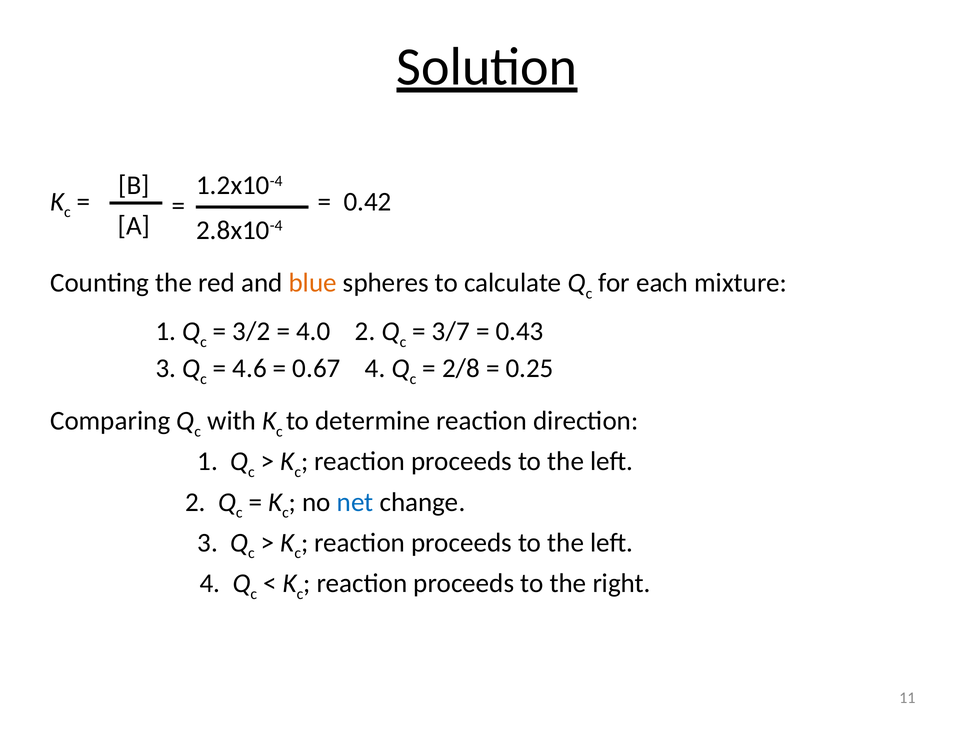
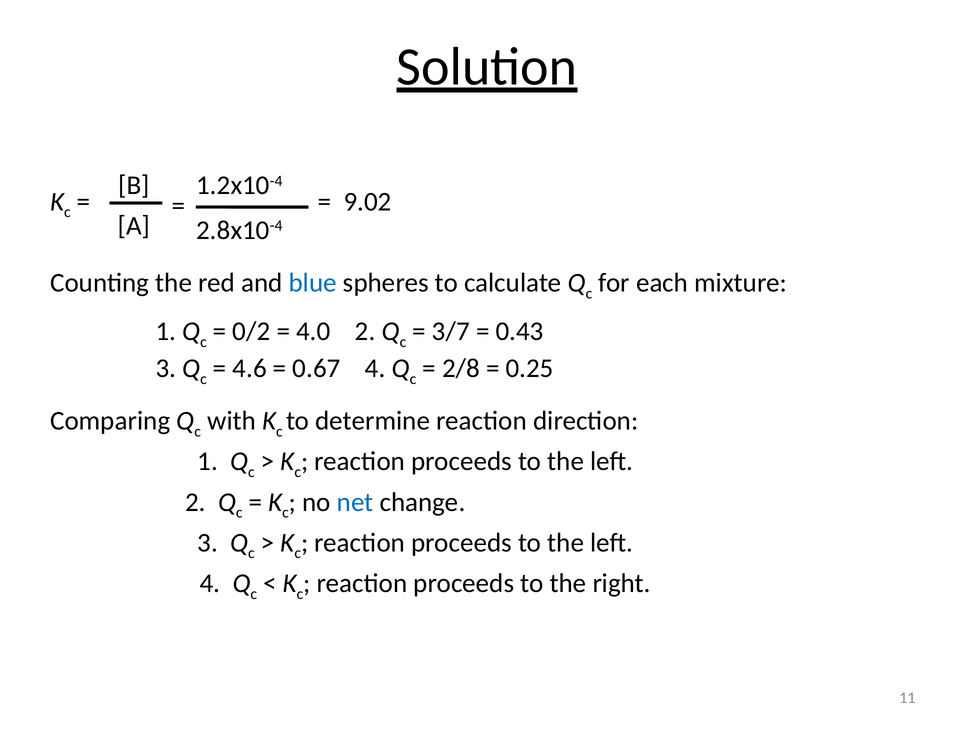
0.42: 0.42 -> 9.02 (368, 202)
blue colour: orange -> blue (313, 283)
3/2: 3/2 -> 0/2 (251, 331)
